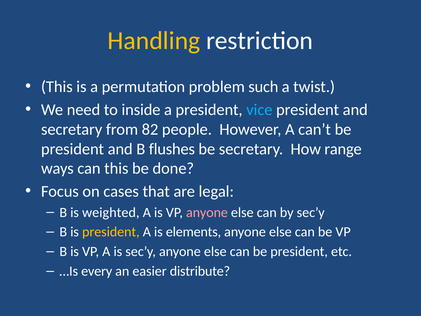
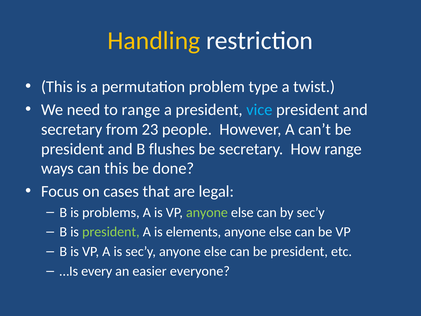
such: such -> type (263, 87)
to inside: inside -> range (141, 110)
82: 82 -> 23 (150, 129)
weighted: weighted -> problems (111, 212)
anyone colour: pink -> light green (207, 212)
president colour: yellow -> light green (111, 232)
distribute: distribute -> everyone (200, 271)
